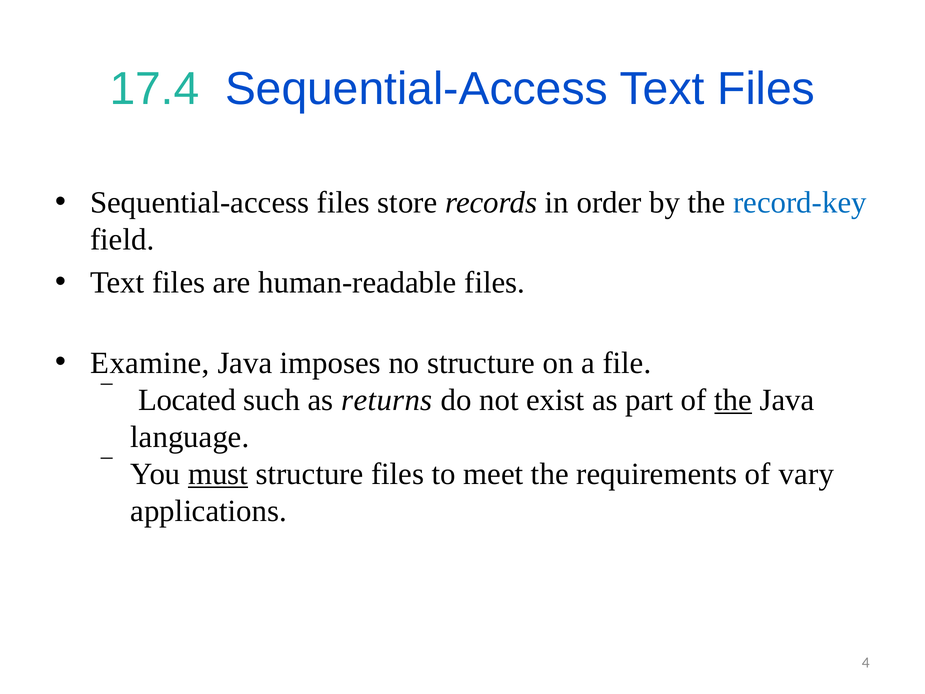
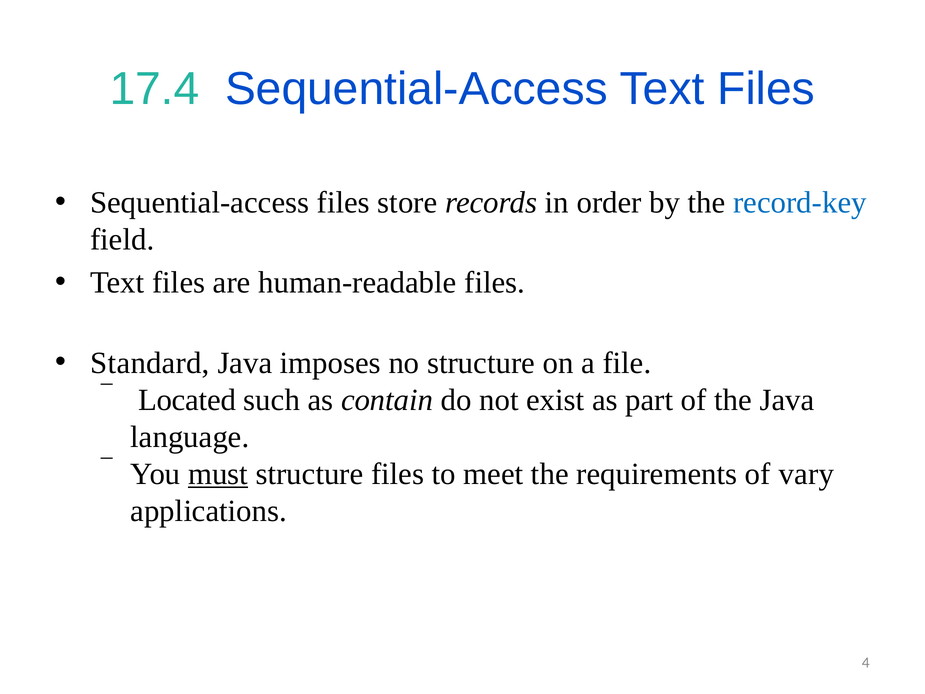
Examine: Examine -> Standard (150, 363)
returns: returns -> contain (387, 400)
the underline: present -> none (733, 400)
